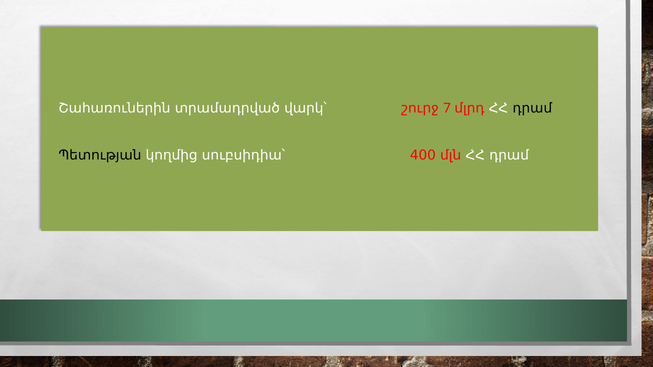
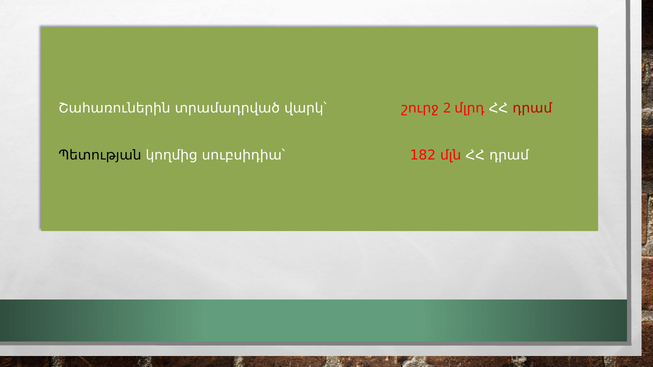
7: 7 -> 2 (447, 108)
դրամ colour: black -> red (532, 108)
400: 400 -> 182 (423, 155)
